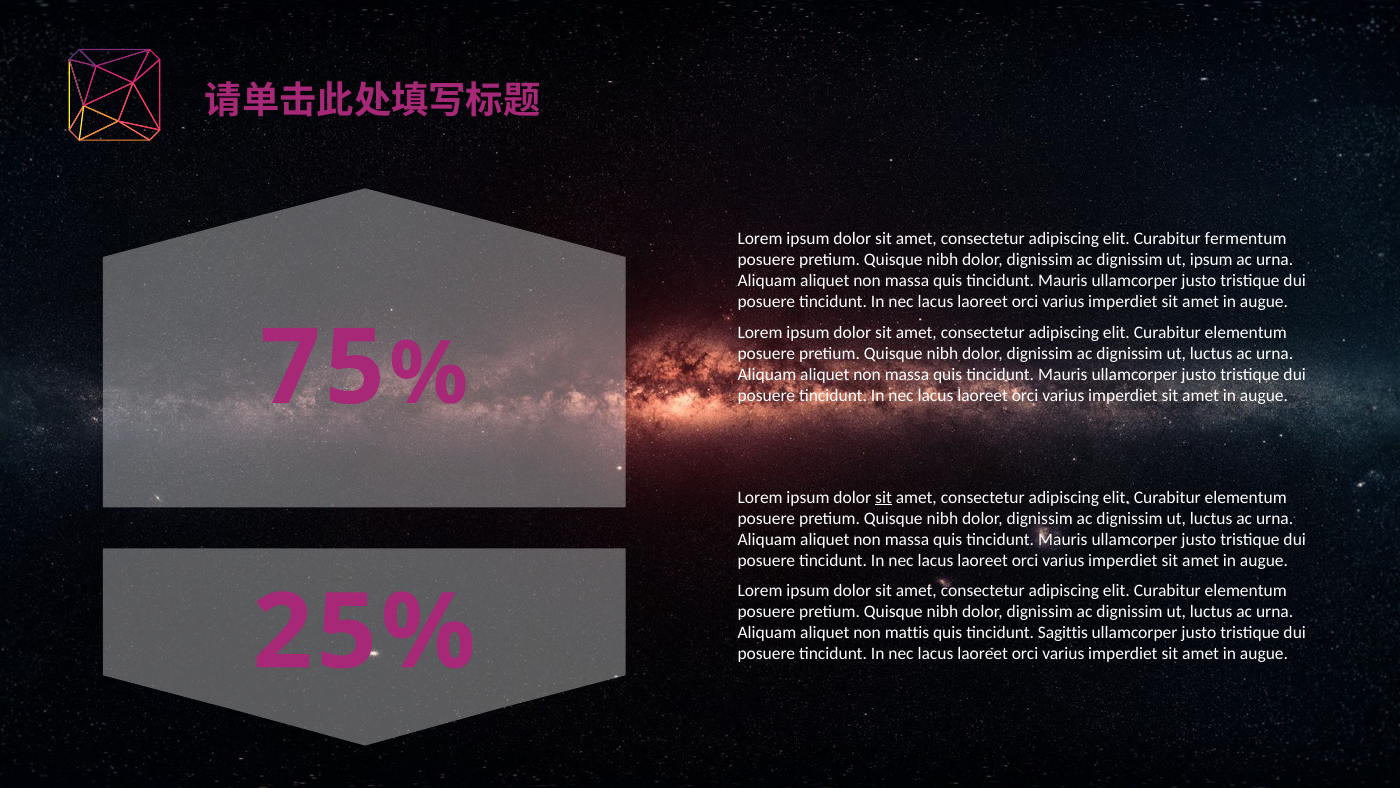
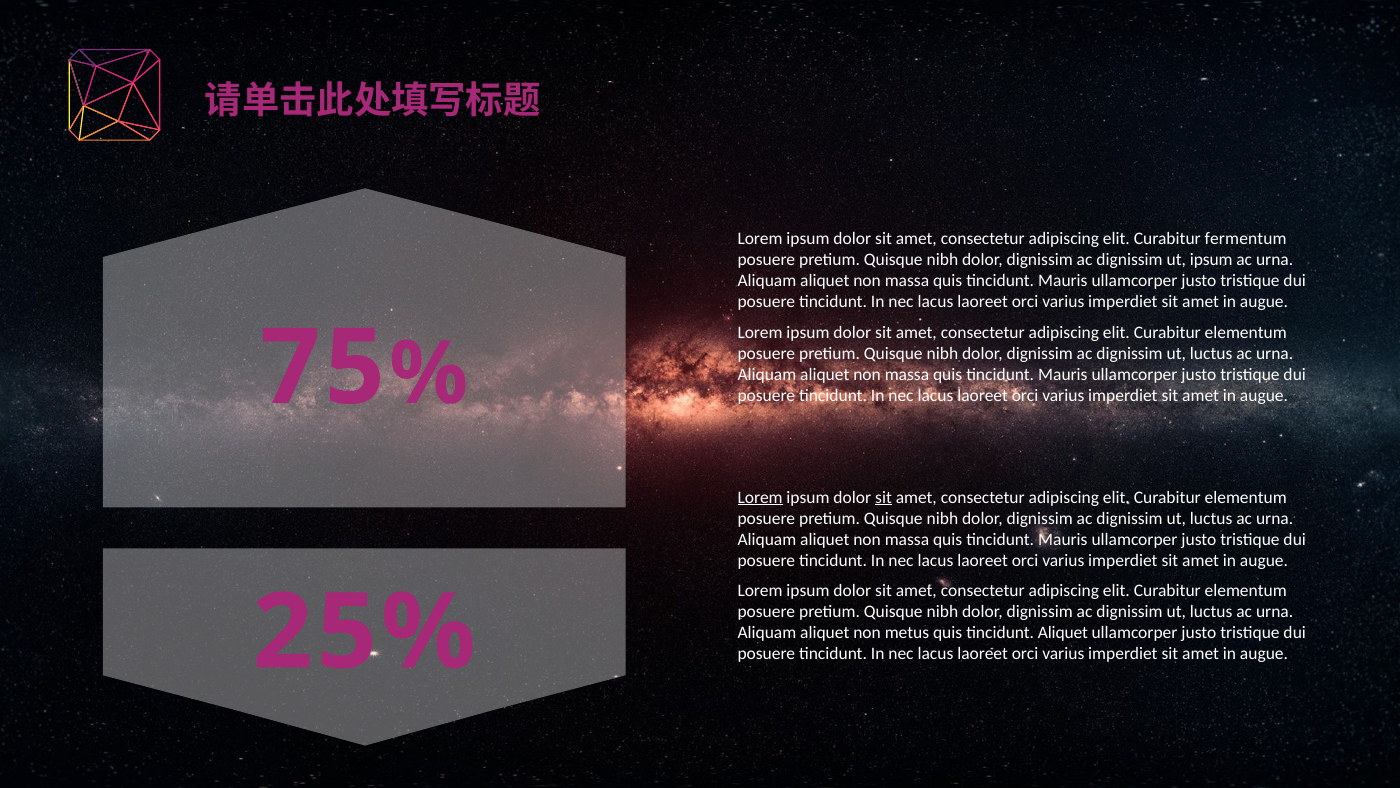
Lorem underline: none -> present (760, 497)
mattis: mattis -> metus (907, 633)
tincidunt Sagittis: Sagittis -> Aliquet (1063, 633)
